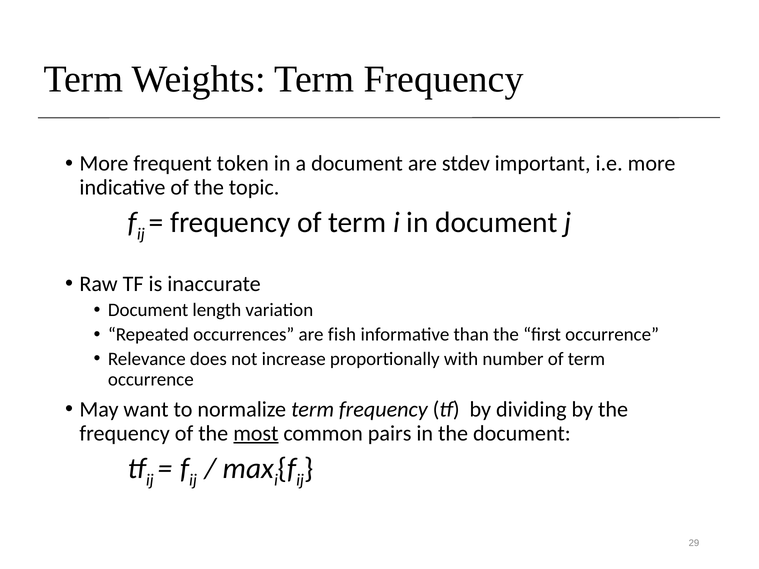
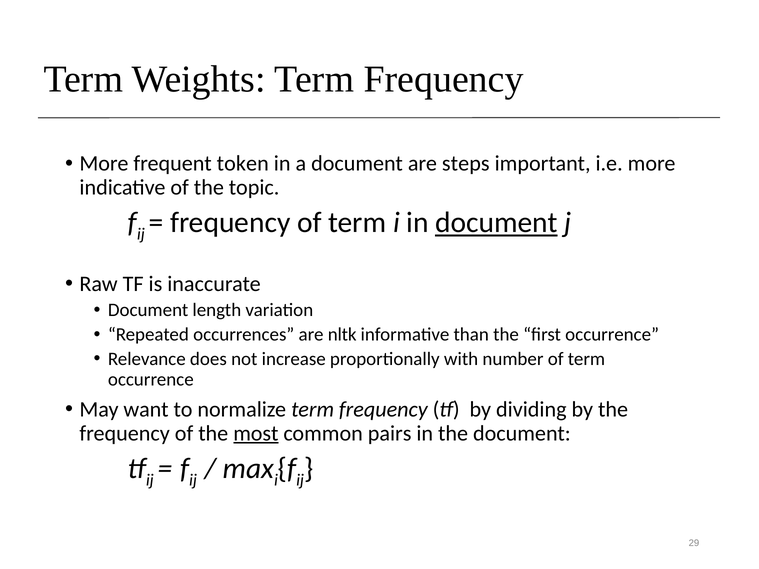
stdev: stdev -> steps (466, 164)
document underline: none -> present (496, 223)
fish: fish -> nltk (342, 335)
